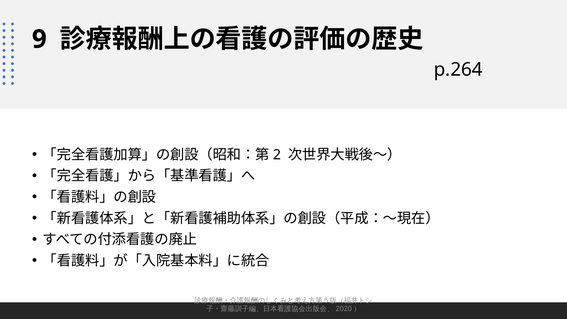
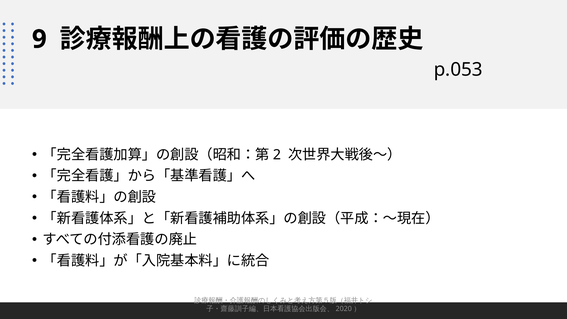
p.264: p.264 -> p.053 (458, 70)
